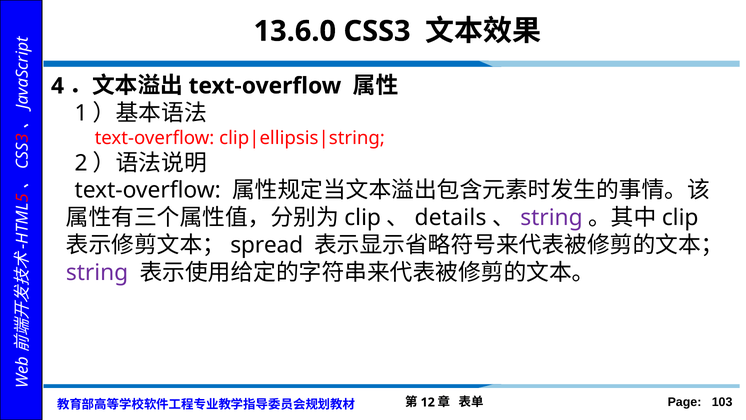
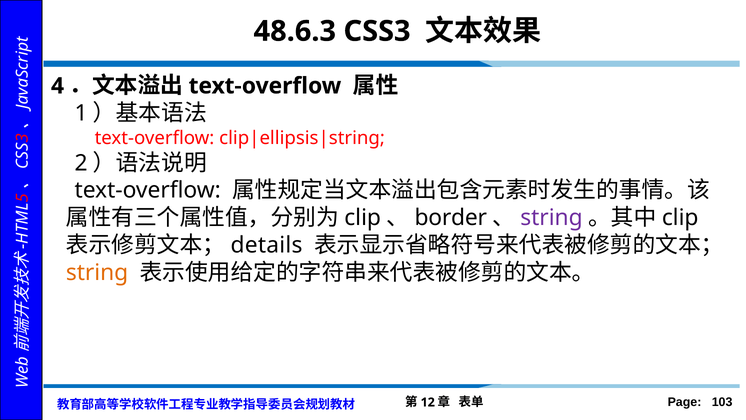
13.6.0: 13.6.0 -> 48.6.3 (295, 31)
details: details -> border (451, 218)
spread: spread -> details (267, 245)
string colour: purple -> orange (97, 272)
